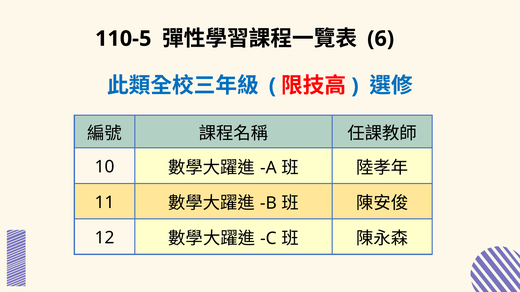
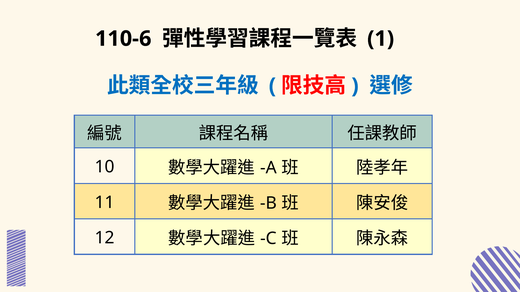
110-5: 110-5 -> 110-6 (123, 39)
6: 6 -> 1 (381, 39)
